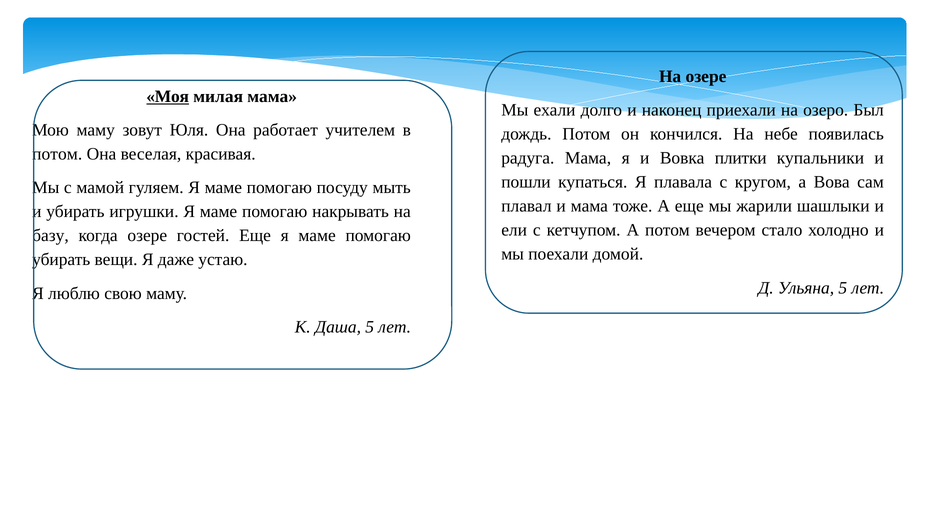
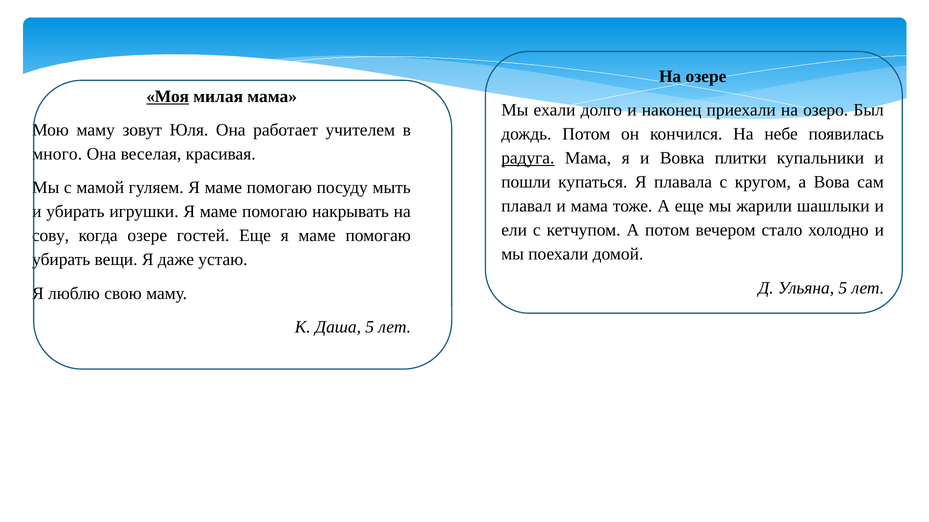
потом: потом -> много (57, 154)
радуга underline: none -> present (528, 158)
базу: базу -> сову (51, 236)
